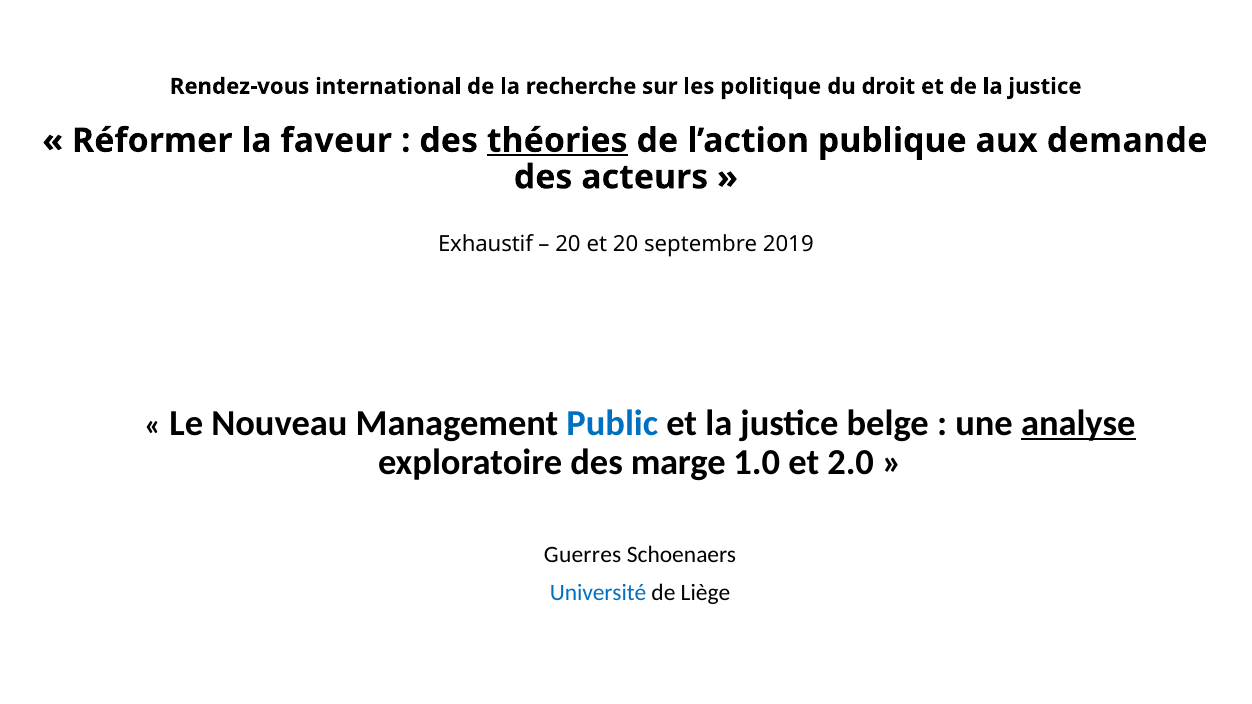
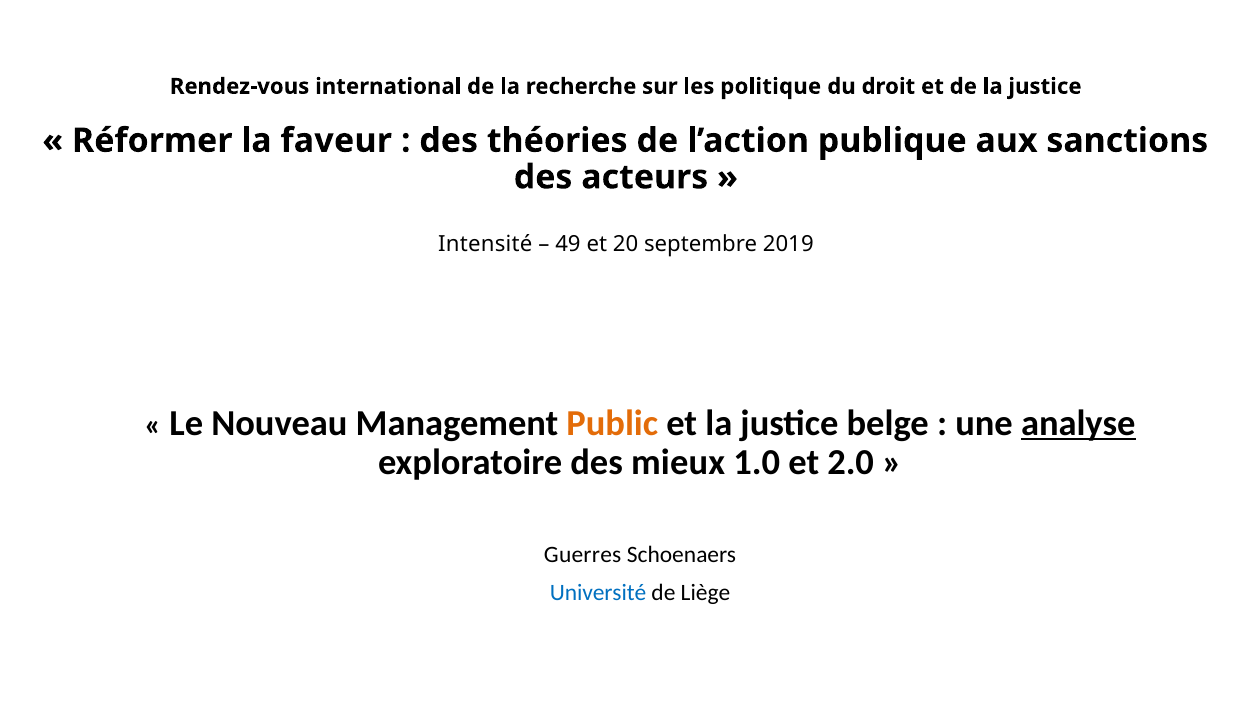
théories underline: present -> none (557, 141)
demande: demande -> sanctions (1127, 141)
Exhaustif: Exhaustif -> Intensité (485, 244)
20: 20 -> 49 (568, 244)
Public colour: blue -> orange (612, 423)
marge: marge -> mieux (678, 463)
